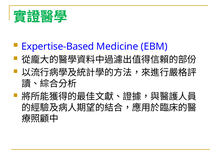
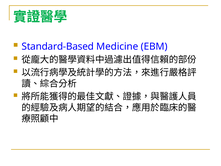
Expertise-Based: Expertise-Based -> Standard-Based (58, 46)
